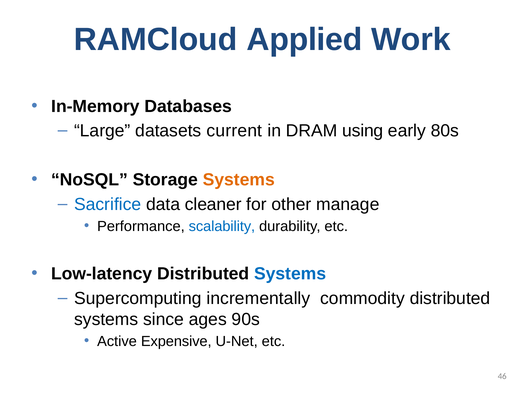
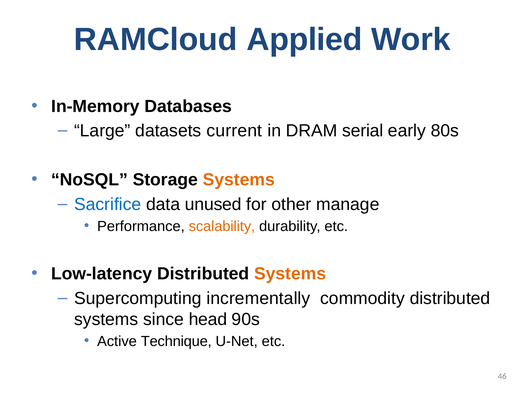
using: using -> serial (363, 131)
cleaner: cleaner -> unused (213, 204)
scalability colour: blue -> orange (222, 226)
Systems colour: blue -> orange (290, 274)
ages: ages -> head (208, 319)
Expensive: Expensive -> Technique (176, 341)
